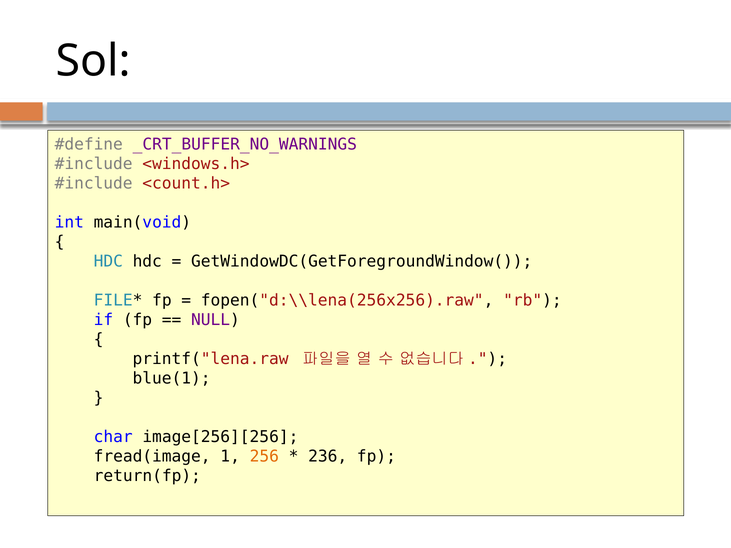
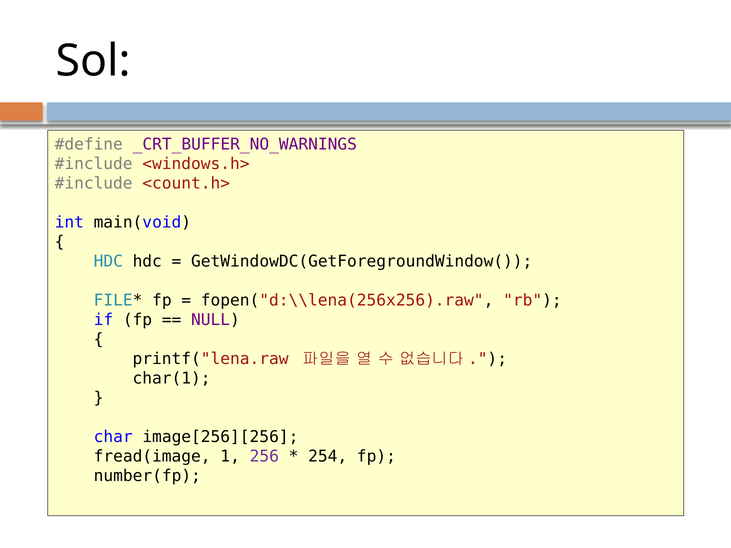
blue(1: blue(1 -> char(1 (172, 378)
256 colour: orange -> purple (264, 456)
236: 236 -> 254 (328, 456)
return(fp: return(fp -> number(fp (147, 476)
